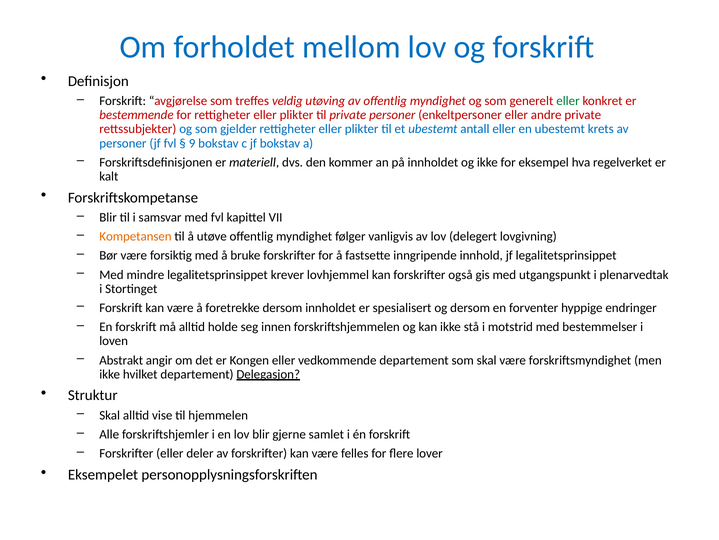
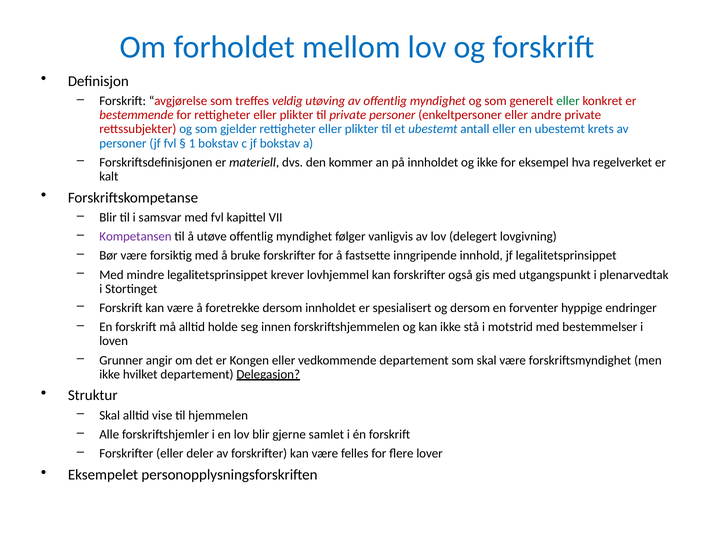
9: 9 -> 1 (192, 143)
Kompetansen colour: orange -> purple (136, 236)
Abstrakt: Abstrakt -> Grunner (121, 360)
